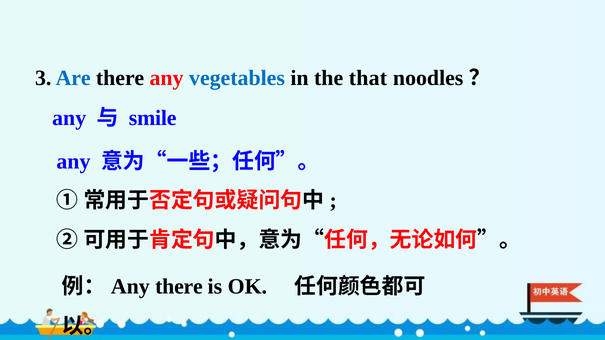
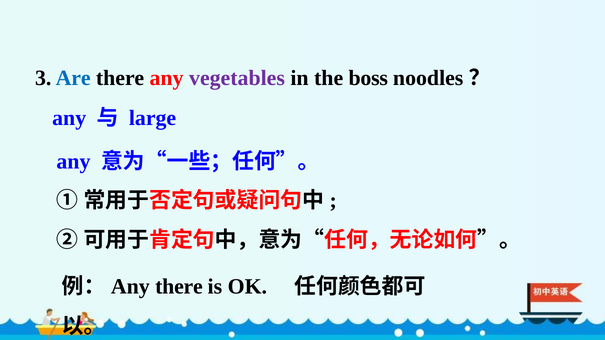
vegetables colour: blue -> purple (237, 78)
that: that -> boss (368, 78)
smile: smile -> large (153, 118)
